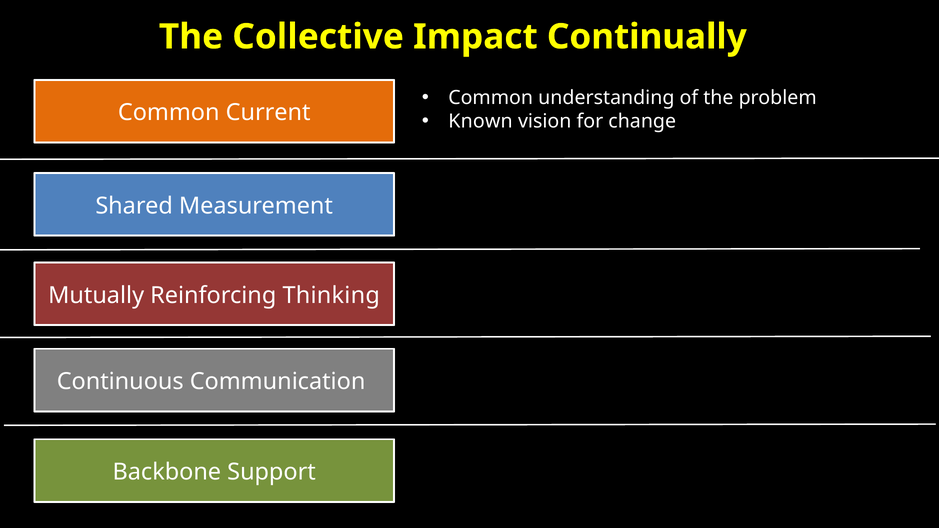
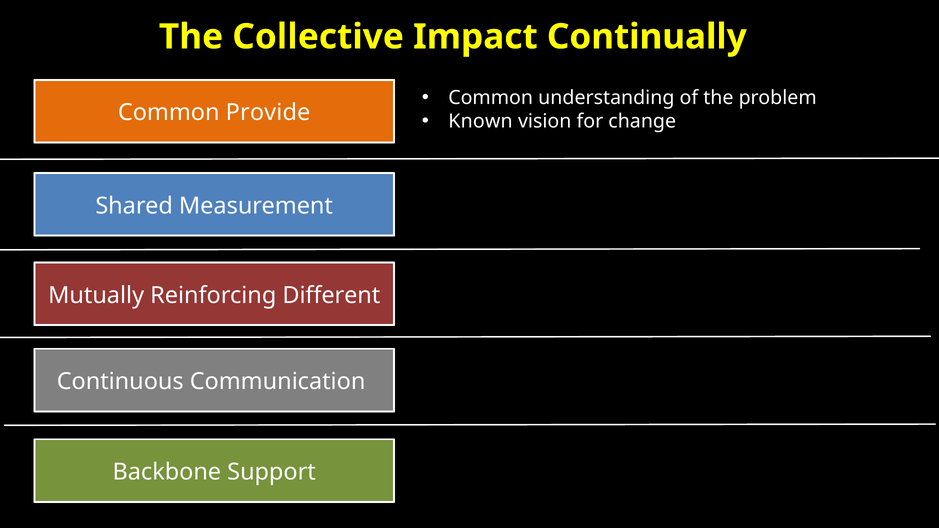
Current: Current -> Provide (268, 113)
Thinking: Thinking -> Different (331, 296)
